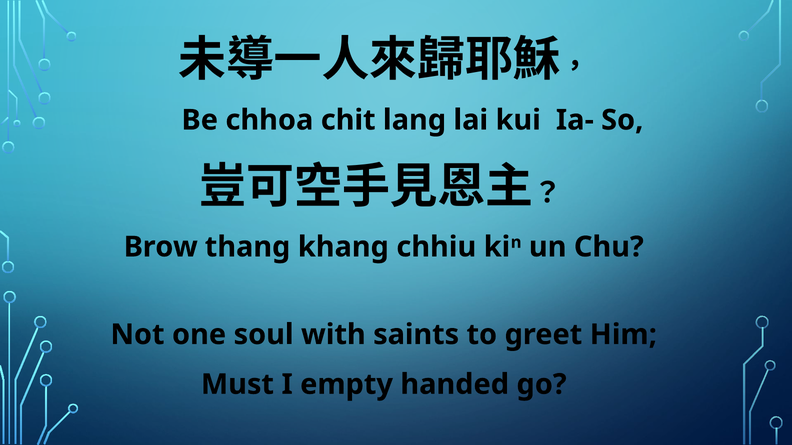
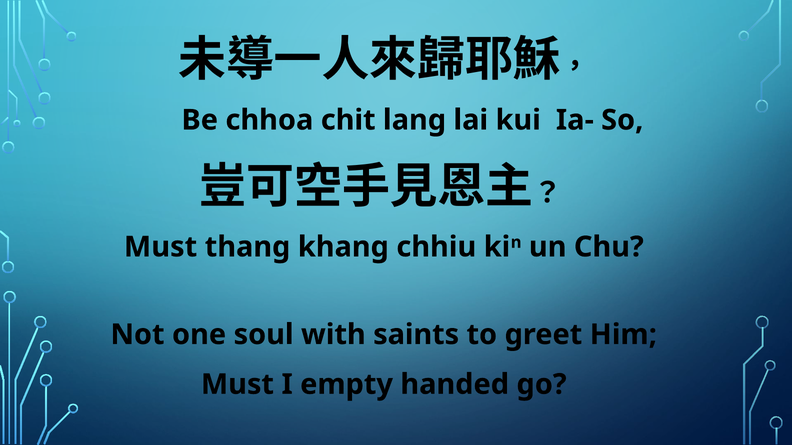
Brow: Brow -> Must (161, 247)
